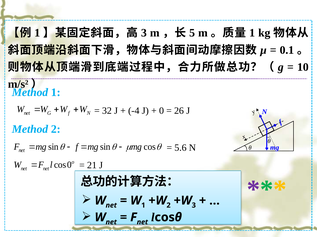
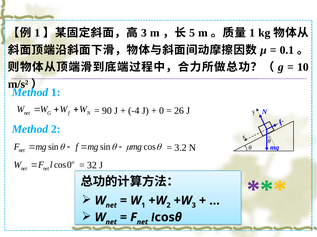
32: 32 -> 90 (107, 111)
5.6: 5.6 -> 3.2 (180, 148)
21: 21 -> 32 (92, 166)
